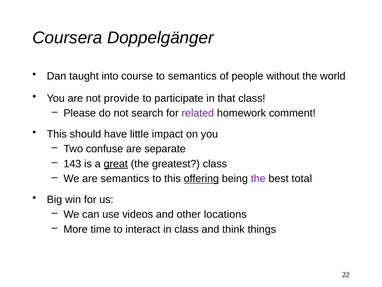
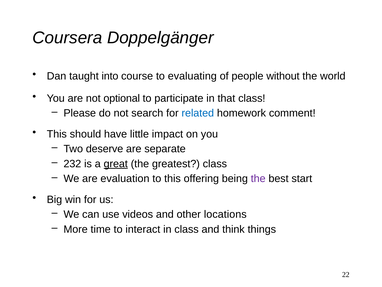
to semantics: semantics -> evaluating (192, 76)
provide: provide -> optional (122, 98)
related colour: purple -> blue (198, 113)
confuse: confuse -> deserve (105, 149)
143: 143 -> 232 (72, 164)
are semantics: semantics -> evaluation (125, 178)
offering underline: present -> none (201, 178)
total: total -> start (302, 178)
